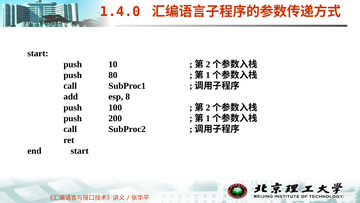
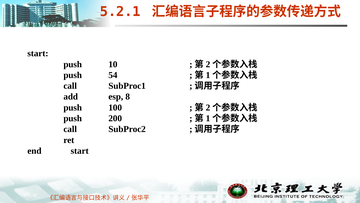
1.4.0: 1.4.0 -> 5.2.1 (120, 12)
80: 80 -> 54 (113, 75)
